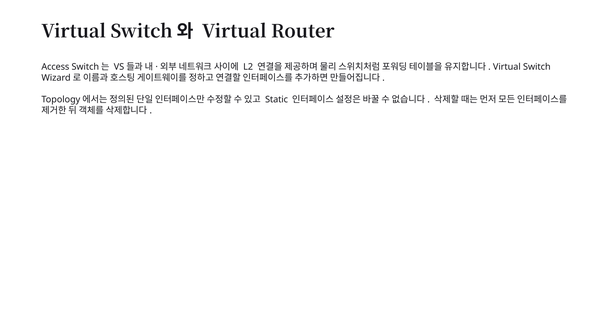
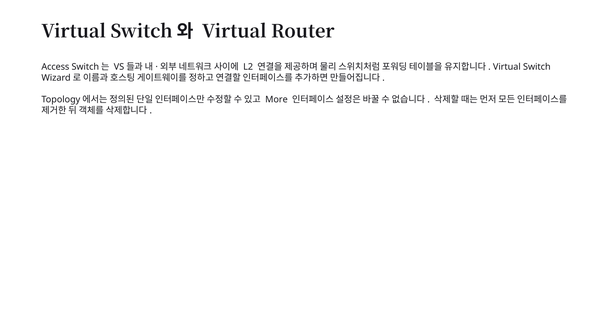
Static: Static -> More (276, 99)
